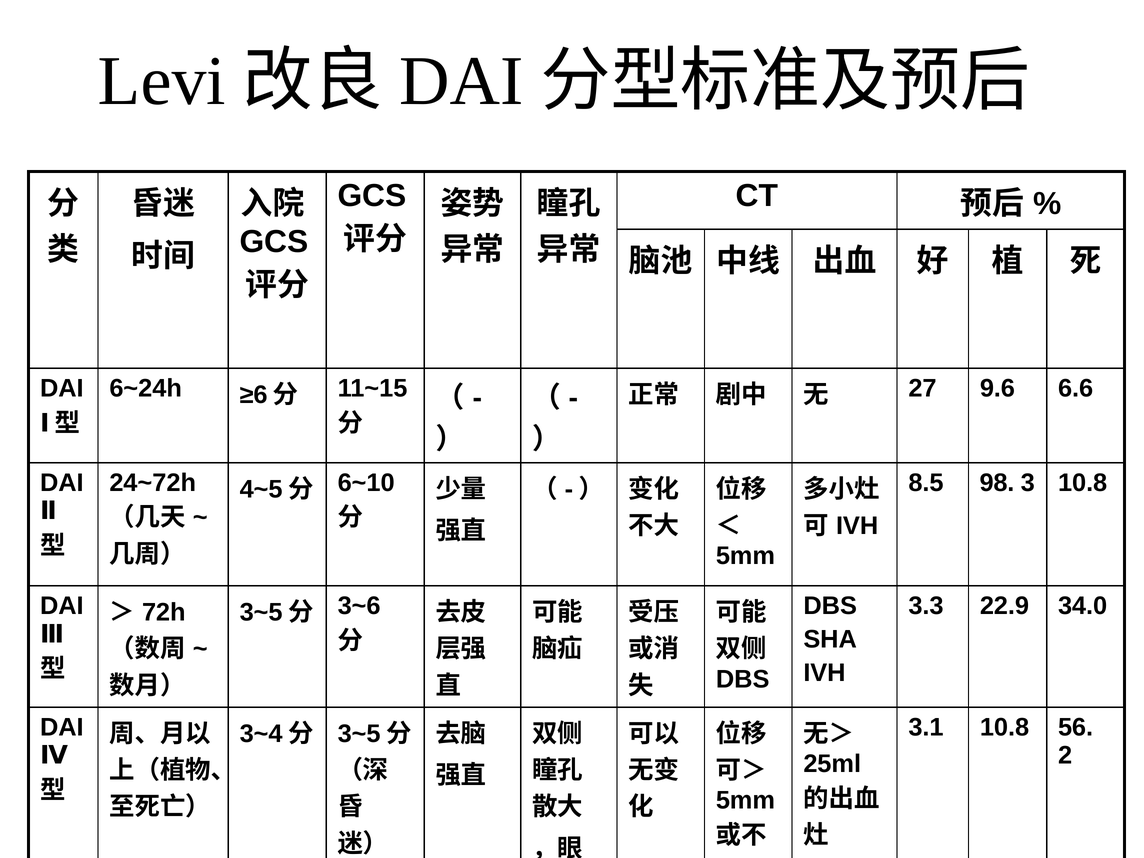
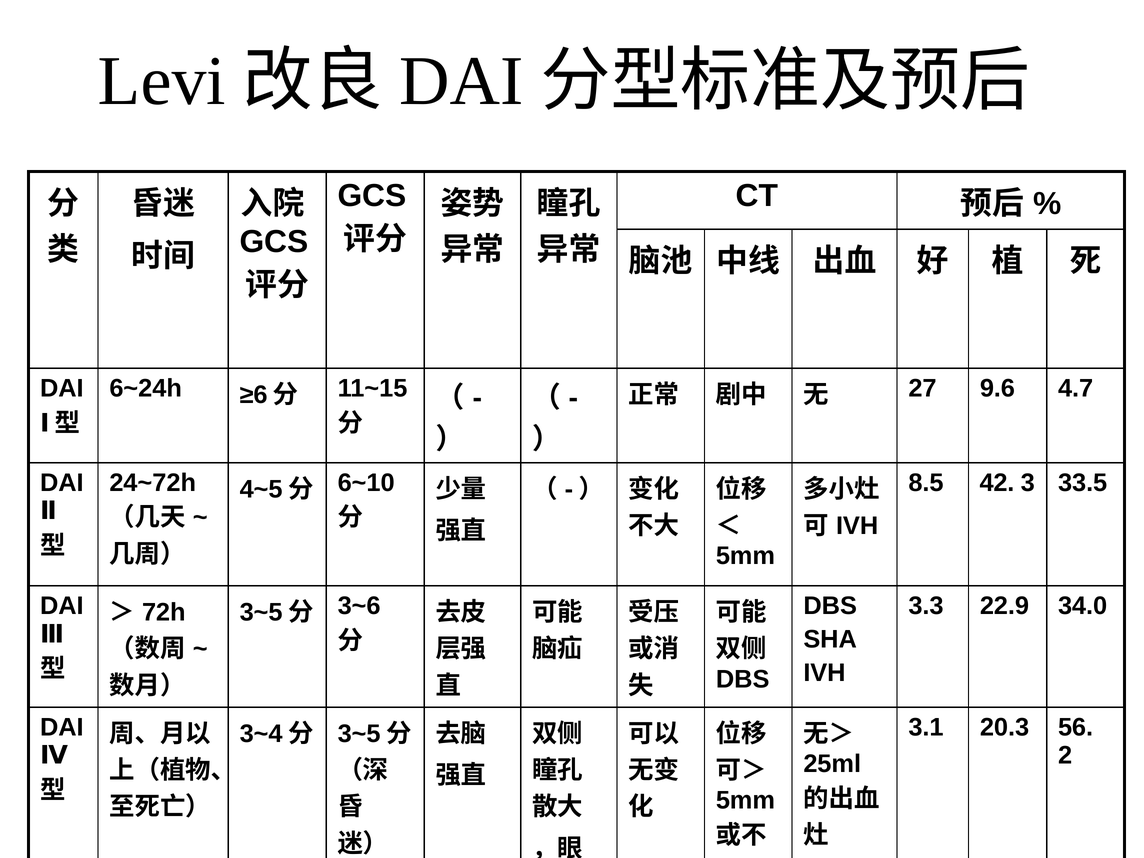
6.6: 6.6 -> 4.7 (1076, 389)
98: 98 -> 42 (997, 483)
3 10.8: 10.8 -> 33.5 (1083, 483)
3.1 10.8: 10.8 -> 20.3 (1005, 727)
